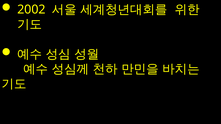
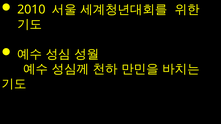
2002: 2002 -> 2010 (31, 9)
